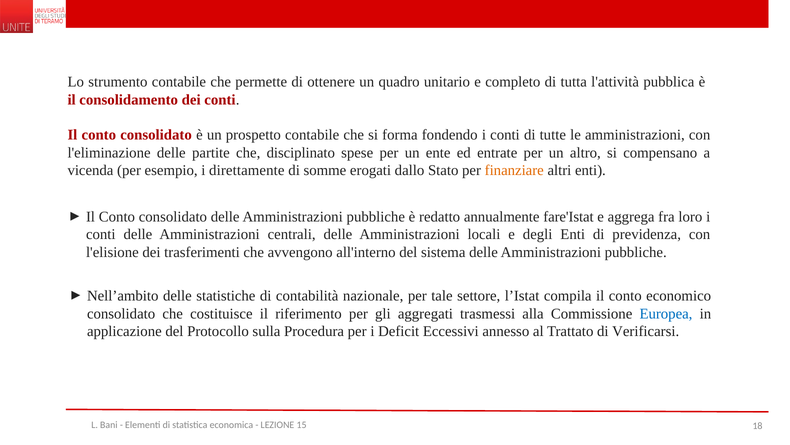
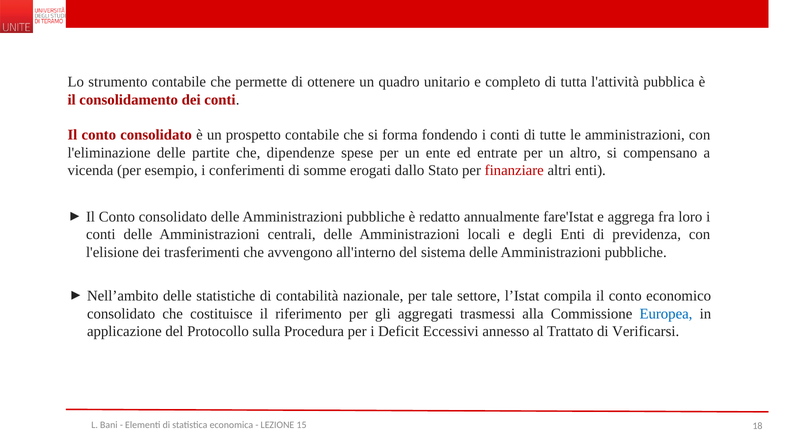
disciplinato: disciplinato -> dipendenze (301, 152)
direttamente: direttamente -> conferimenti (247, 170)
finanziare colour: orange -> red (514, 170)
